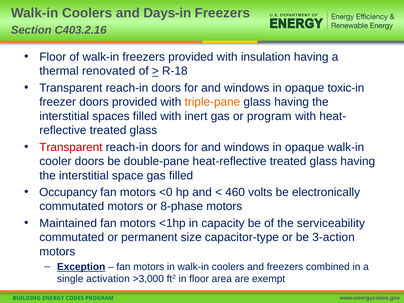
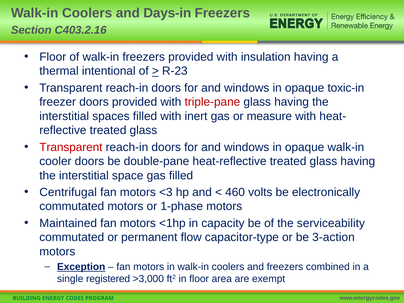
renovated: renovated -> intentional (109, 71)
R-18: R-18 -> R-23 (175, 71)
triple-pane colour: orange -> red (212, 102)
or program: program -> measure (269, 116)
Occupancy: Occupancy -> Centrifugal (68, 192)
<0: <0 -> <3 (166, 192)
8-phase: 8-phase -> 1-phase (182, 206)
size: size -> flow (191, 237)
activation: activation -> registered (108, 279)
